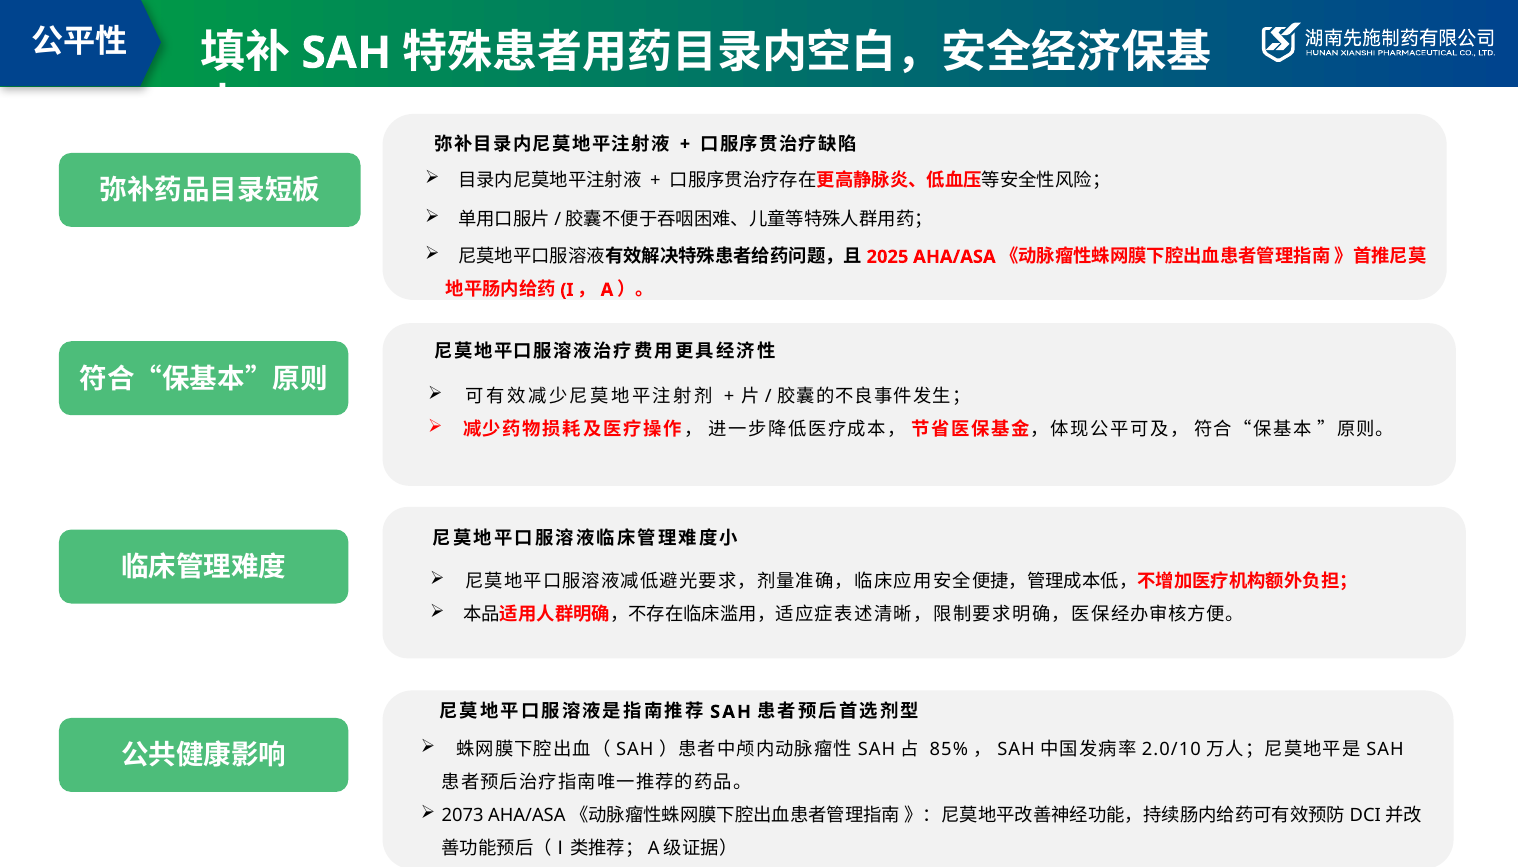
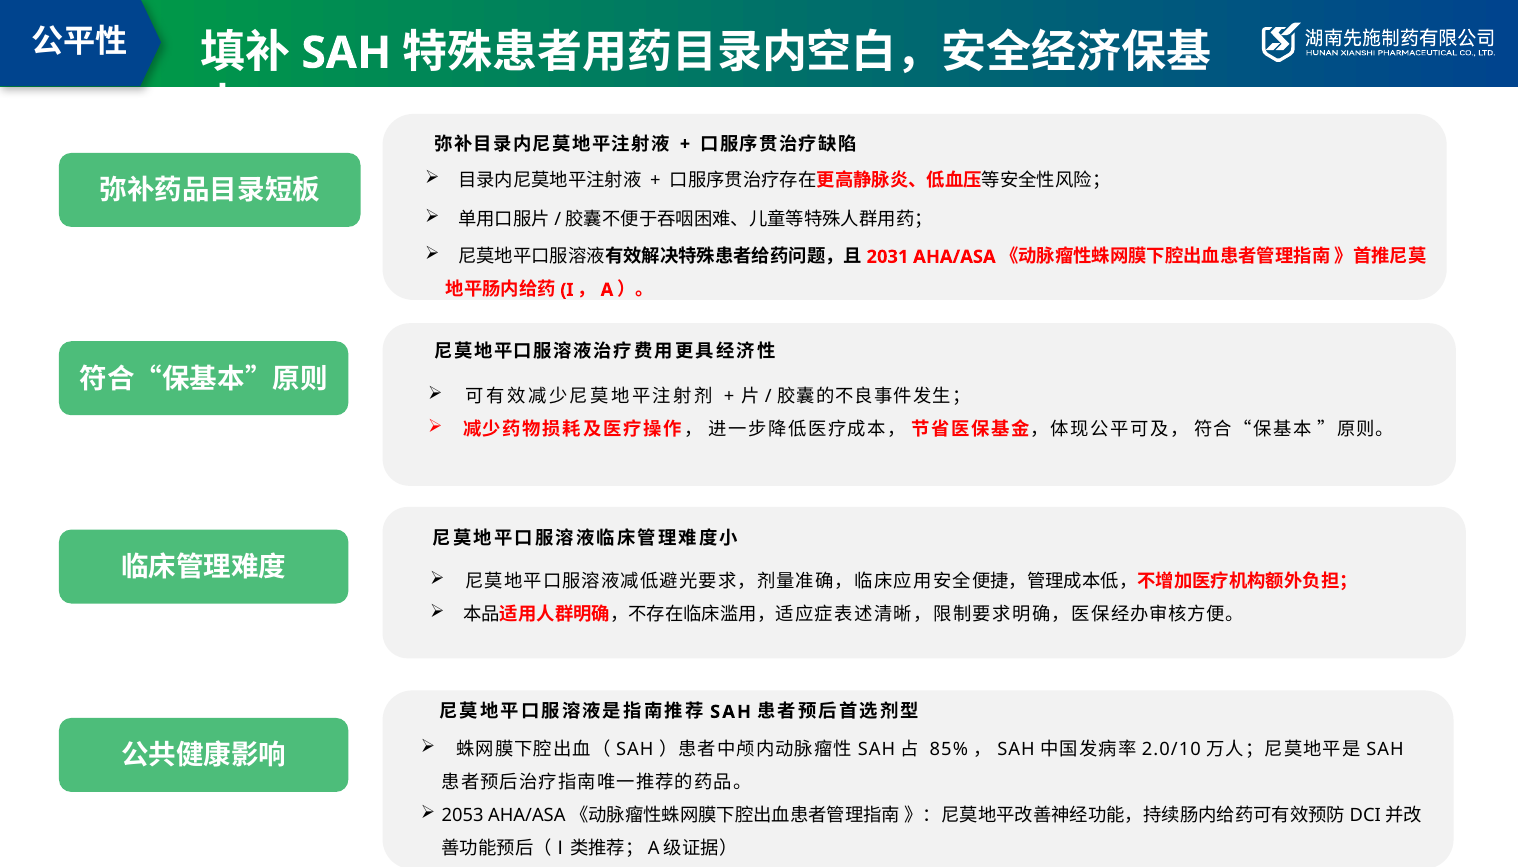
2025: 2025 -> 2031 (887, 257)
2073: 2073 -> 2053 (463, 816)
